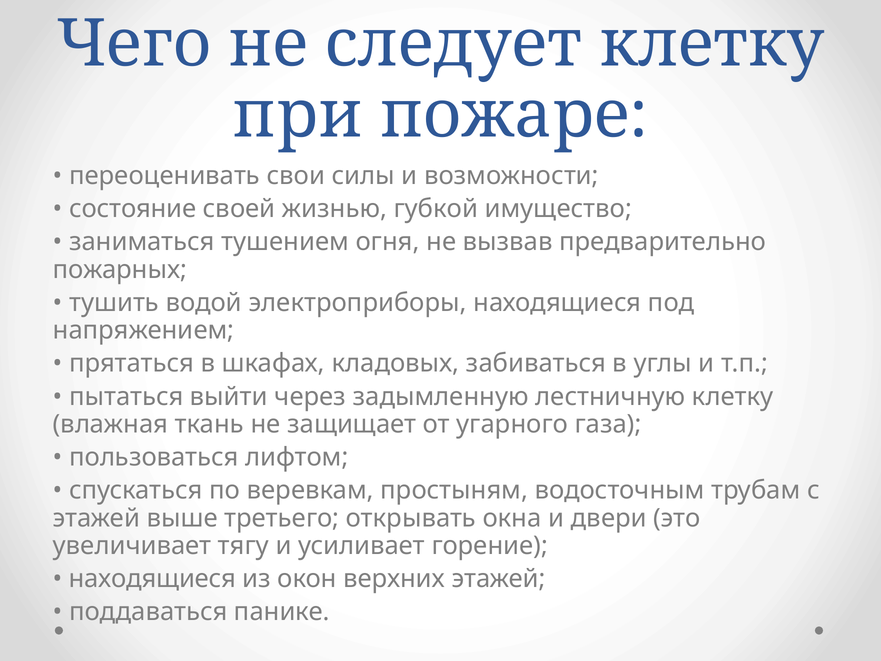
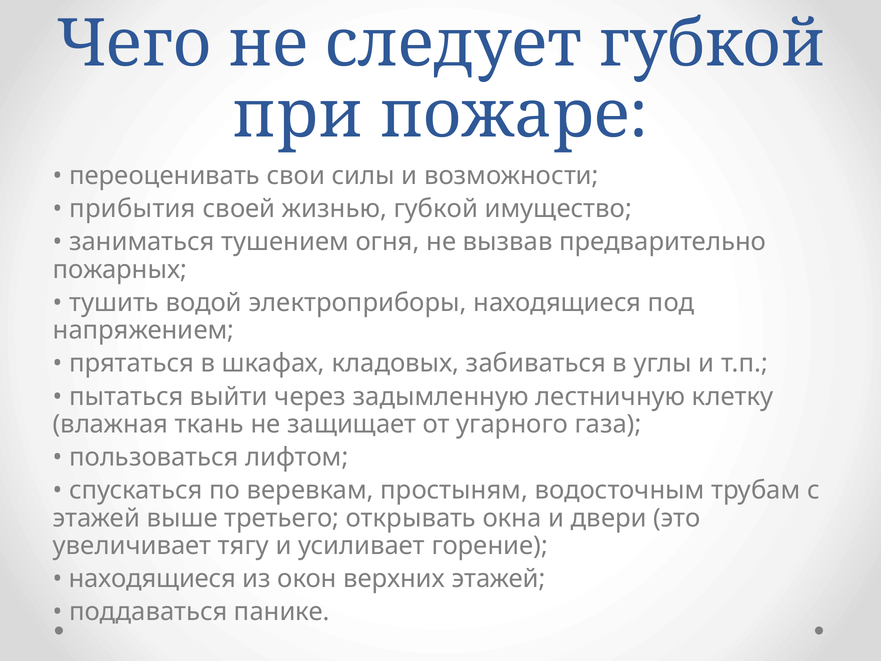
следует клетку: клетку -> губкой (712, 44)
состояние: состояние -> прибытия (133, 209)
